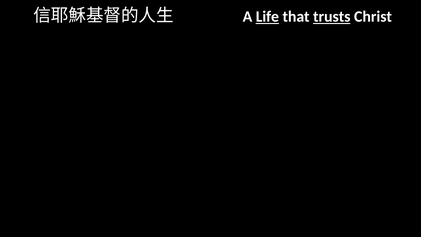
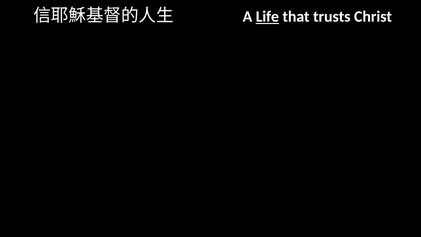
trusts underline: present -> none (332, 17)
